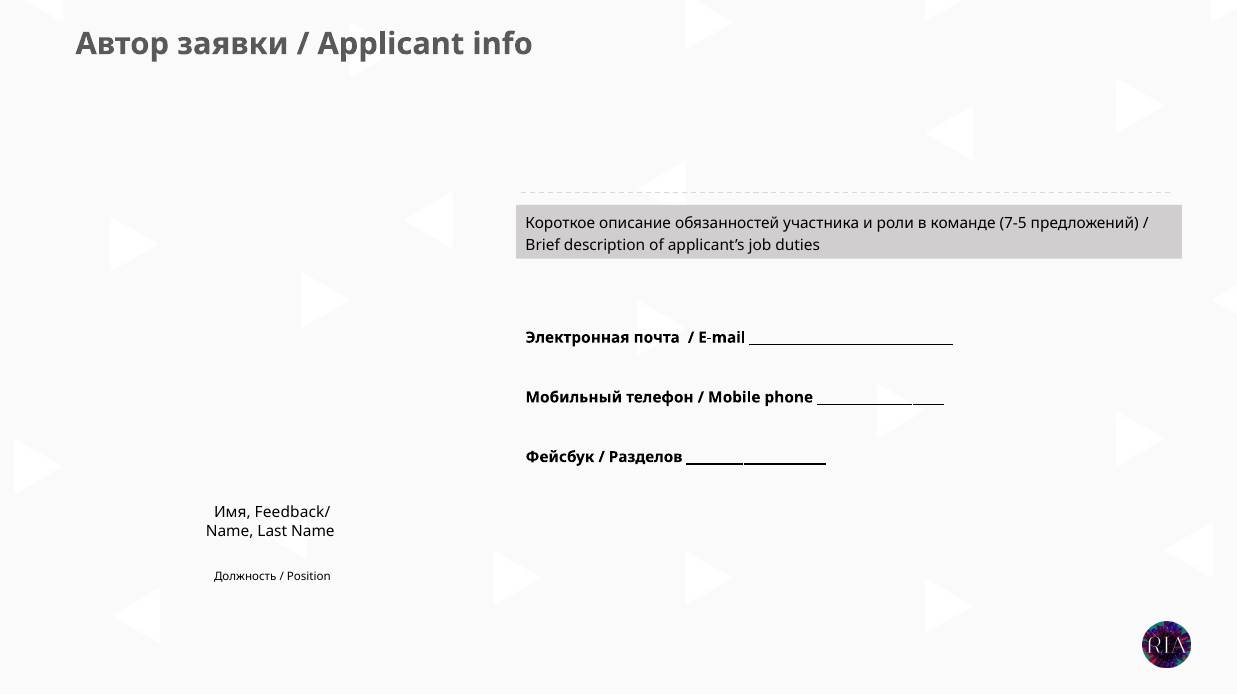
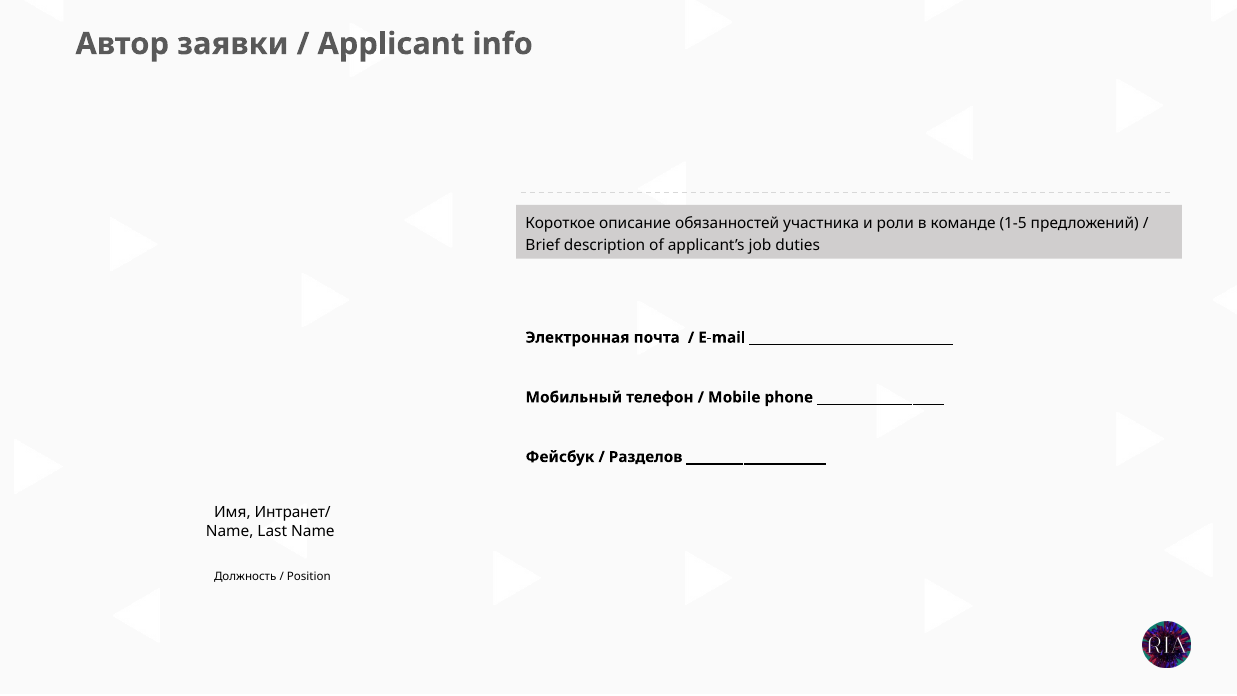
7-5: 7-5 -> 1-5 (1013, 223)
Feedback/: Feedback/ -> Интранет/ (293, 512)
